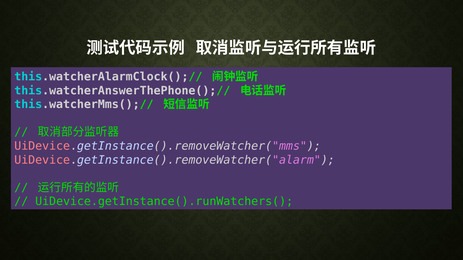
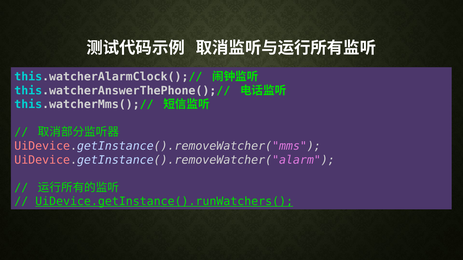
UiDevice.getInstance().runWatchers( underline: none -> present (164, 202)
